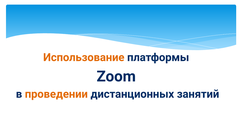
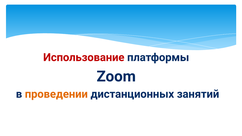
Использование colour: orange -> red (84, 57)
